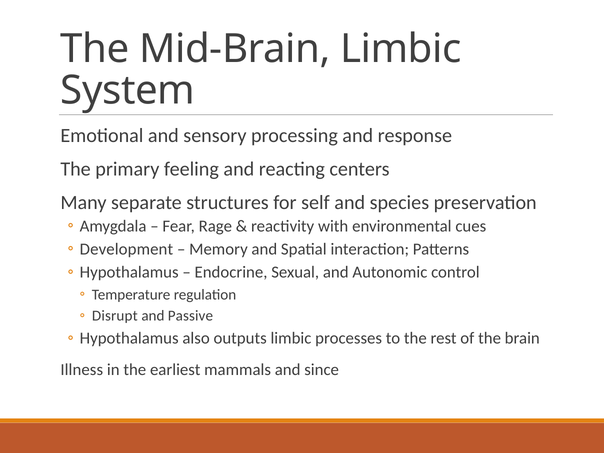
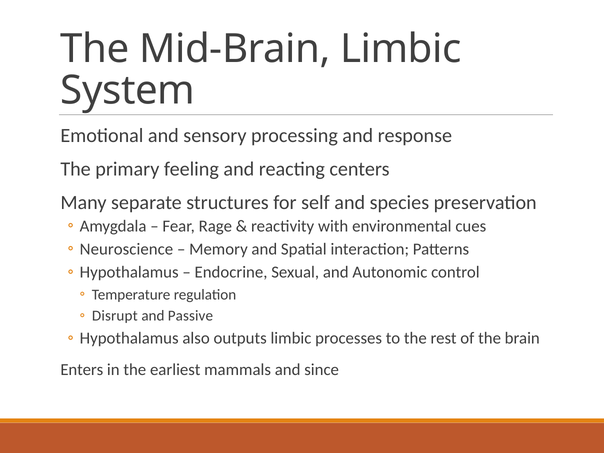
Development: Development -> Neuroscience (126, 249)
Illness: Illness -> Enters (82, 370)
